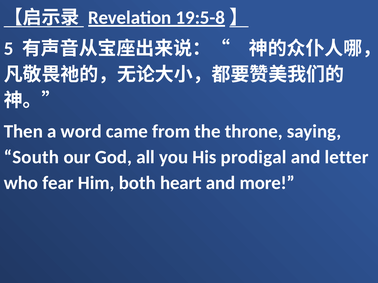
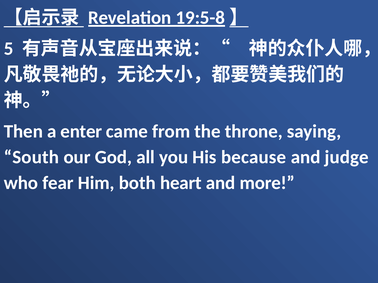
word: word -> enter (81, 132)
prodigal: prodigal -> because (254, 157)
letter: letter -> judge (347, 157)
